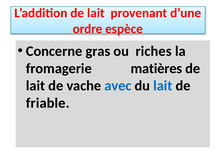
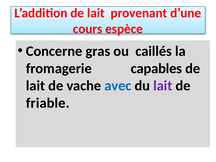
ordre: ordre -> cours (88, 29)
riches: riches -> caillés (154, 51)
matières: matières -> capables (156, 68)
lait colour: blue -> purple (163, 86)
